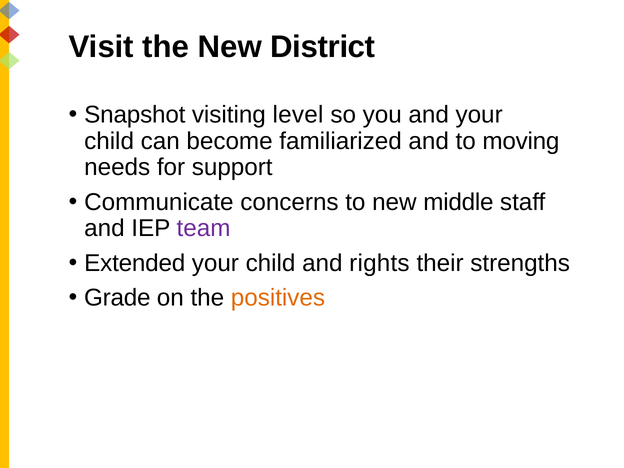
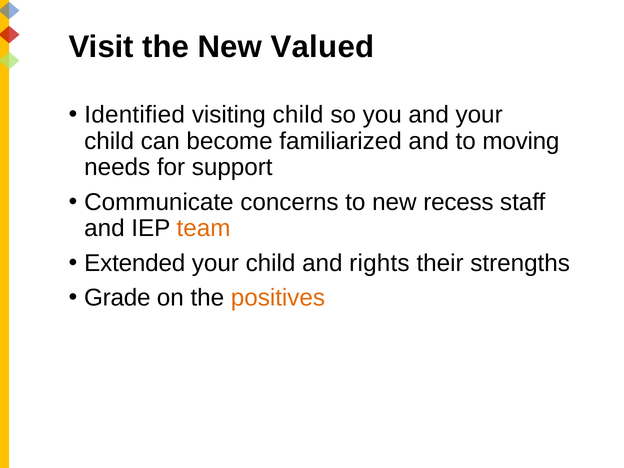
District: District -> Valued (322, 47)
Snapshot: Snapshot -> Identified (135, 115)
visiting level: level -> child (298, 115)
middle: middle -> recess (458, 202)
team colour: purple -> orange (204, 228)
